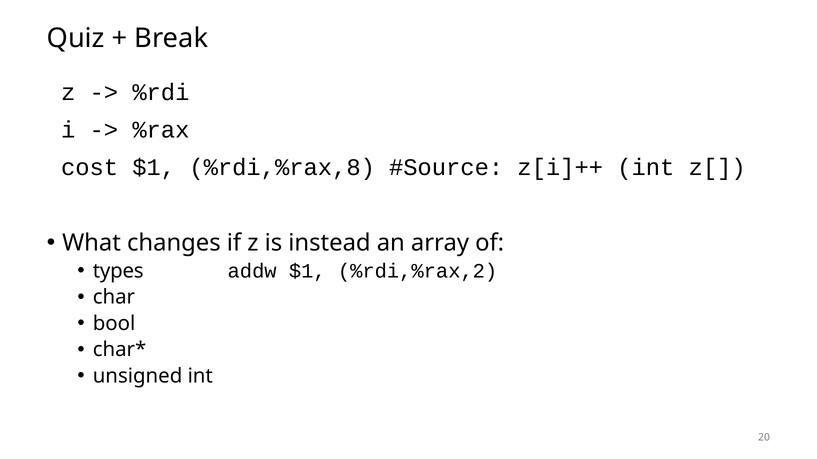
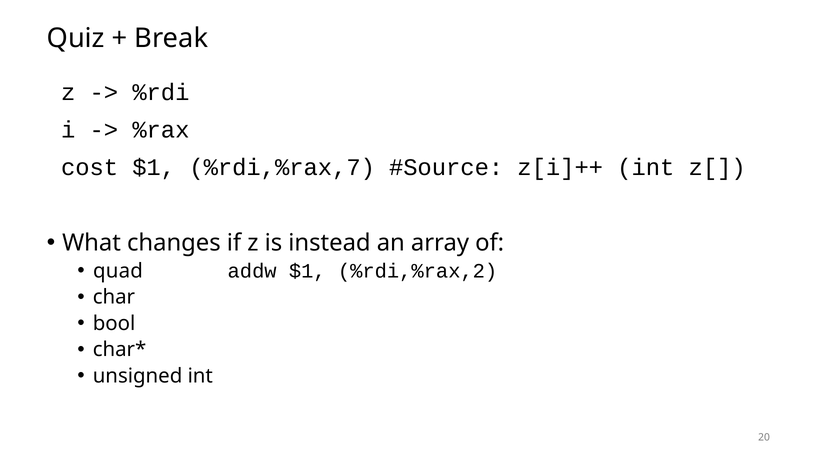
%rdi,%rax,8: %rdi,%rax,8 -> %rdi,%rax,7 (282, 168)
types: types -> quad (118, 271)
